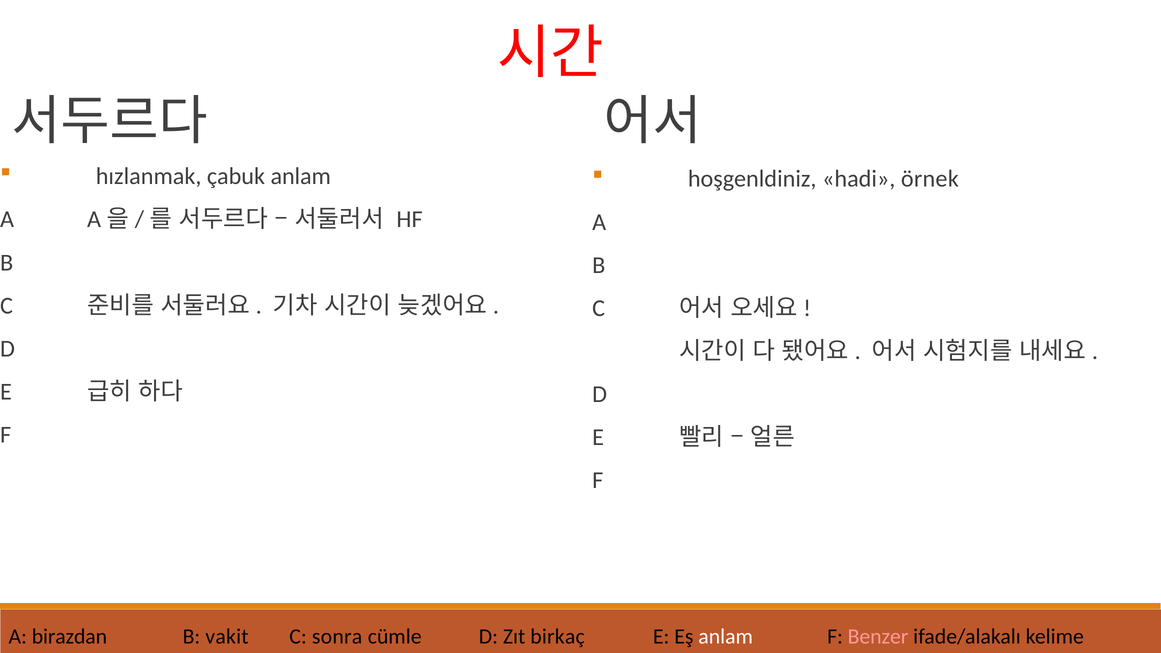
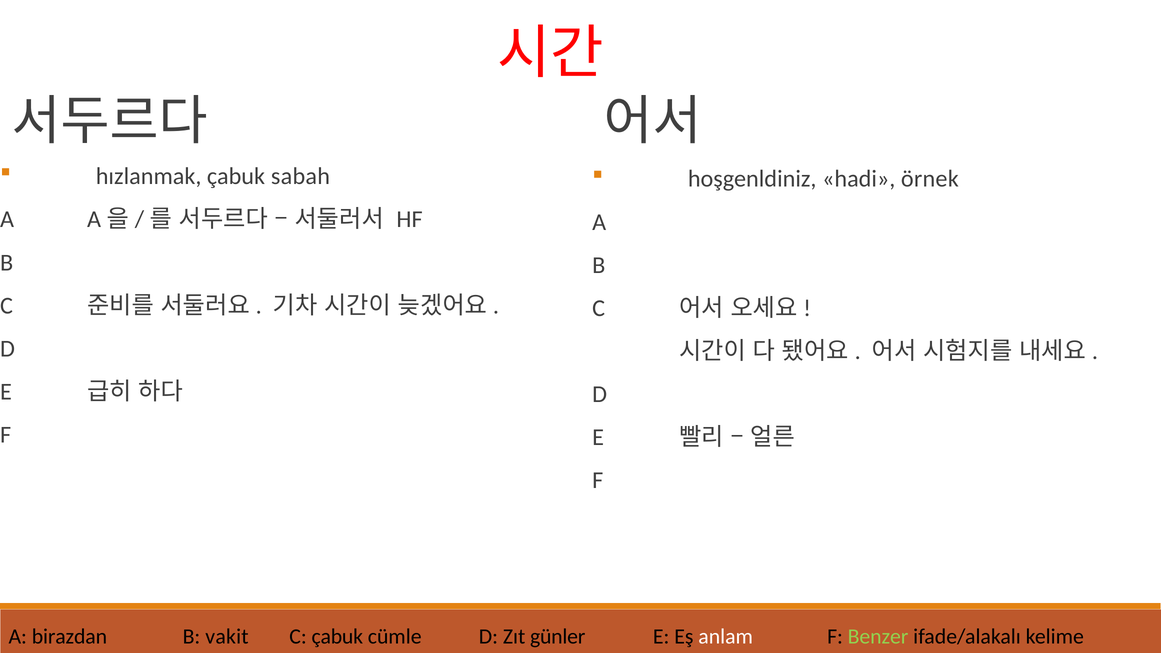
çabuk anlam: anlam -> sabah (301, 176)
C sonra: sonra -> çabuk (337, 637)
birkaç: birkaç -> günler (558, 637)
Benzer colour: pink -> light green (878, 637)
